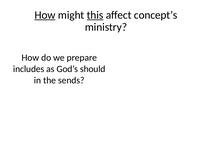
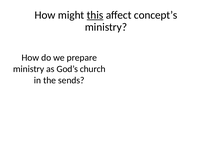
How underline: present -> none (45, 15)
includes: includes -> ministry (29, 69)
should: should -> church (93, 69)
